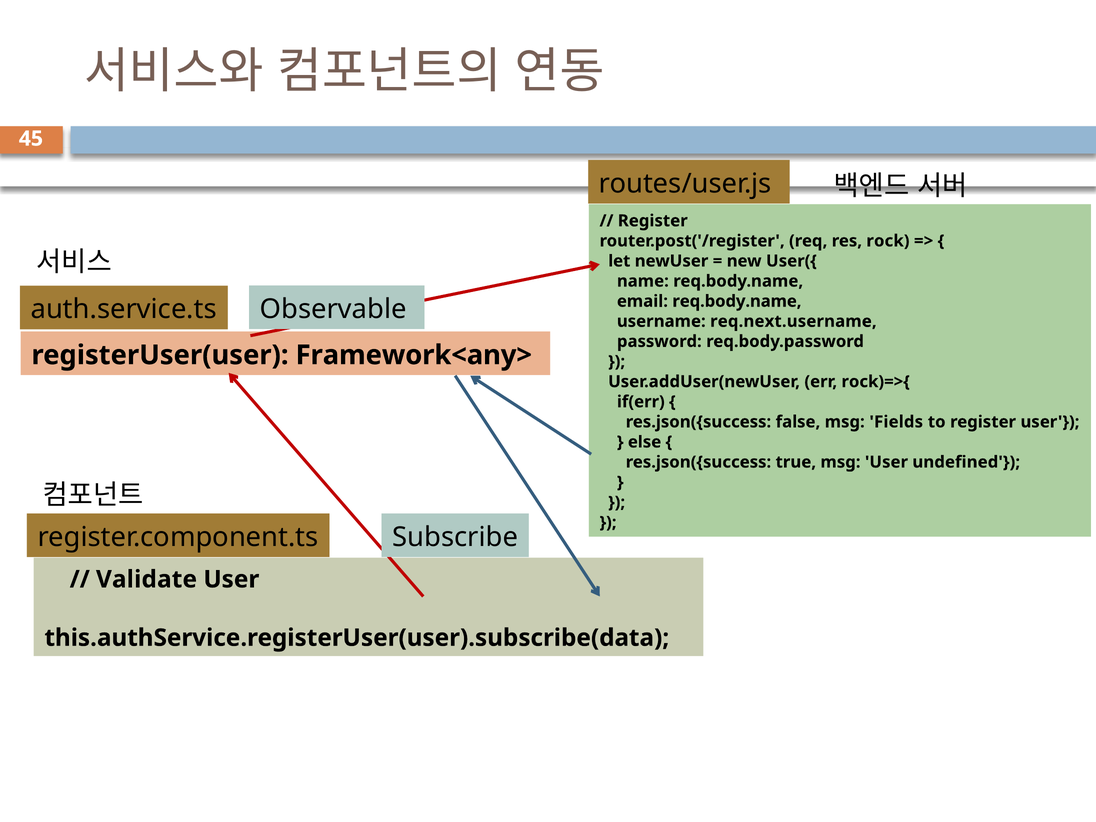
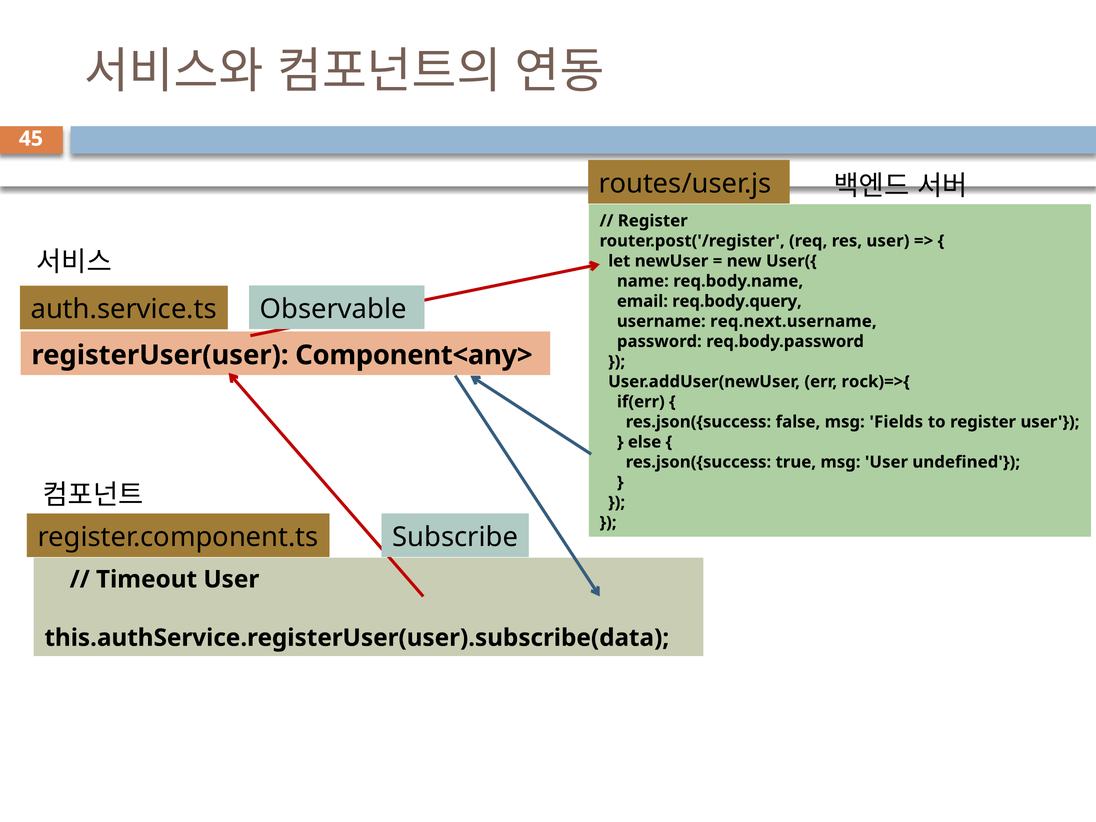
res rock: rock -> user (888, 241)
email req.body.name: req.body.name -> req.body.query (737, 301)
Framework<any>: Framework<any> -> Component<any> (414, 355)
Validate: Validate -> Timeout (147, 579)
